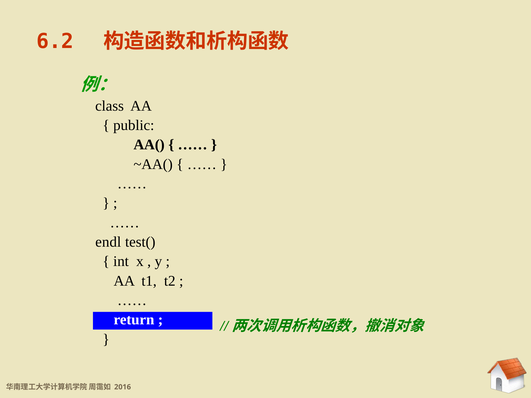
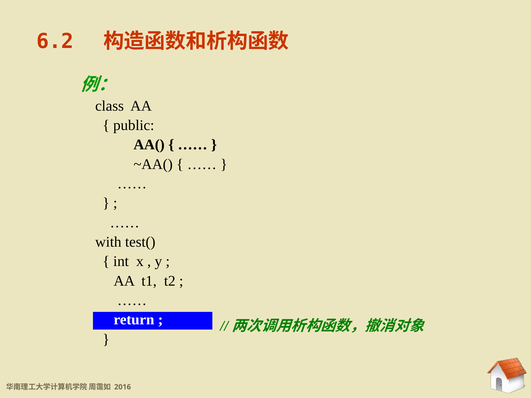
endl: endl -> with (108, 242)
